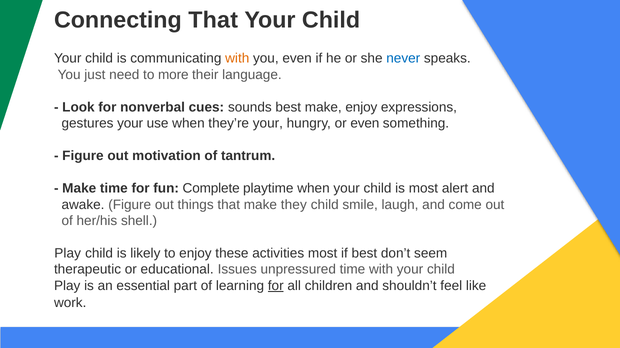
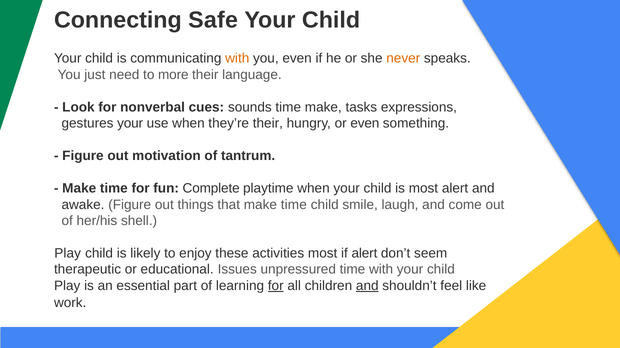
Connecting That: That -> Safe (213, 20)
never colour: blue -> orange (403, 58)
sounds best: best -> time (288, 107)
make enjoy: enjoy -> tasks (361, 107)
they’re your: your -> their (268, 124)
that make they: they -> time (294, 205)
if best: best -> alert (364, 254)
and underline: none -> present (367, 286)
